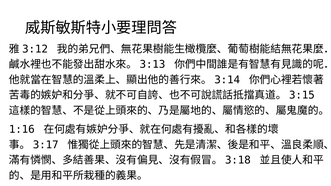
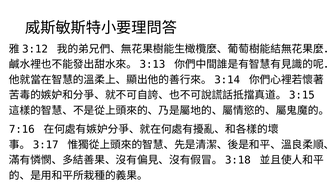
1:16: 1:16 -> 7:16 (22, 129)
